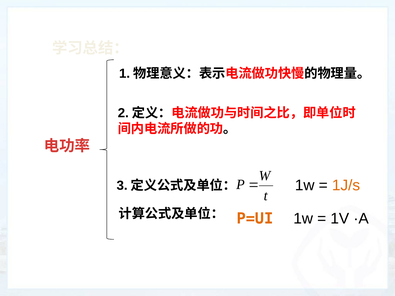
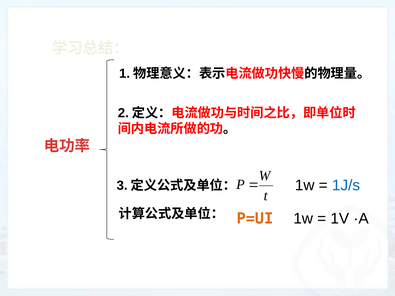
1J/s colour: orange -> blue (346, 186)
